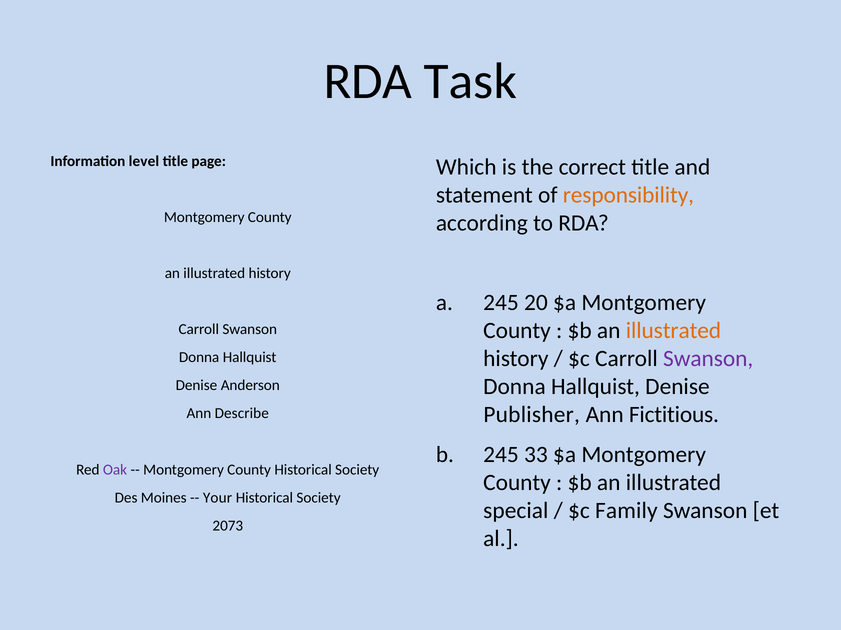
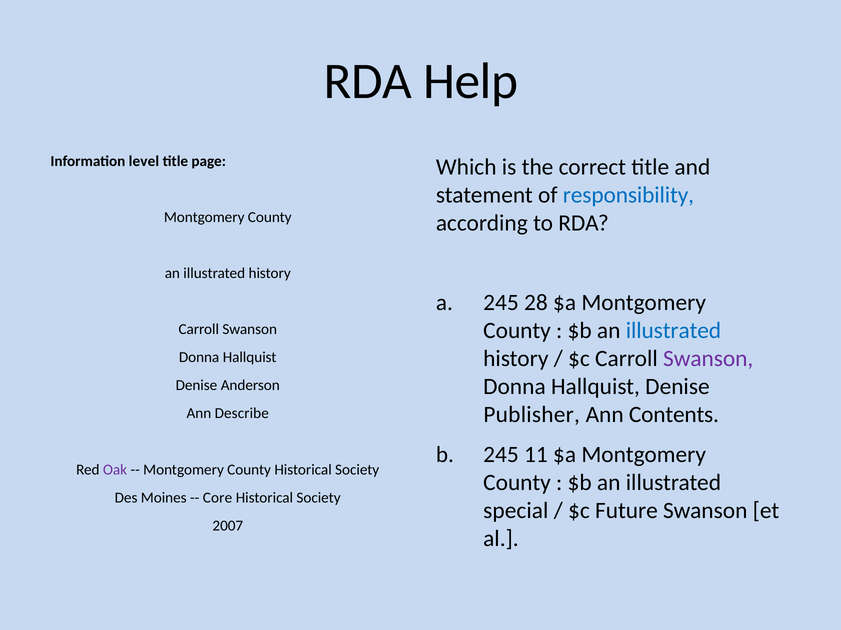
Task: Task -> Help (471, 81)
responsibility colour: orange -> blue (628, 195)
20: 20 -> 28 (536, 303)
illustrated colour: orange -> blue (673, 331)
Fictitious: Fictitious -> Contents (674, 415)
33: 33 -> 11 (536, 455)
Your: Your -> Core (217, 498)
Family: Family -> Future (626, 511)
2073: 2073 -> 2007 (228, 526)
